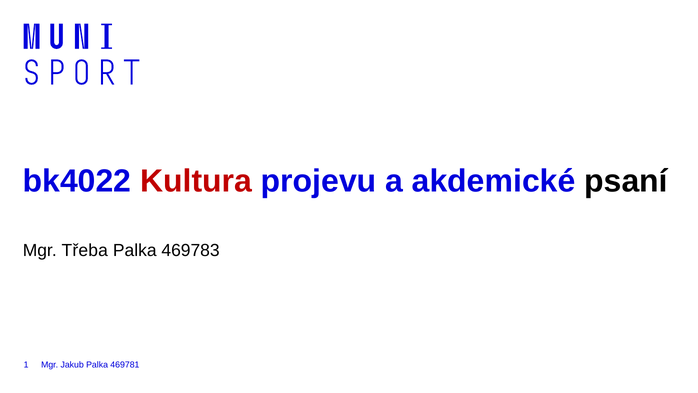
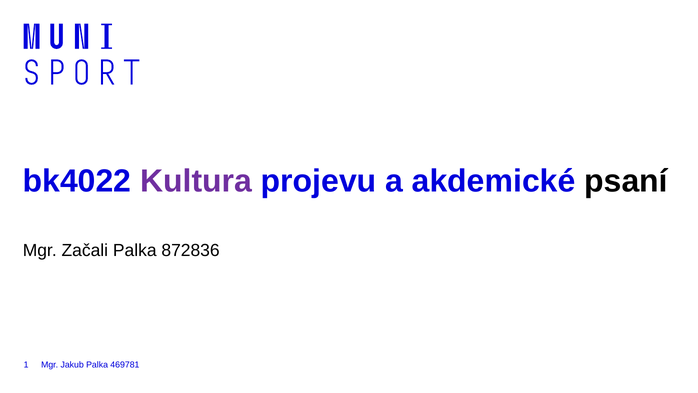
Kultura colour: red -> purple (196, 181)
Třeba: Třeba -> Začali (85, 250)
469783: 469783 -> 872836 (191, 250)
